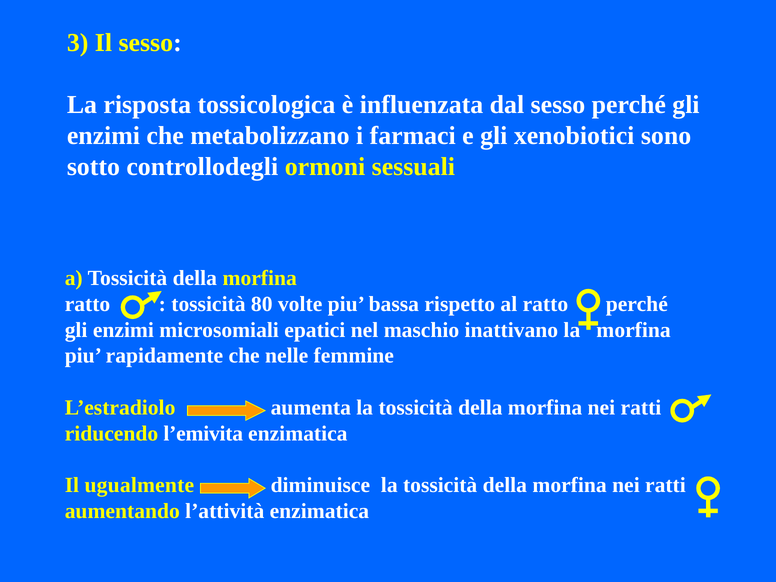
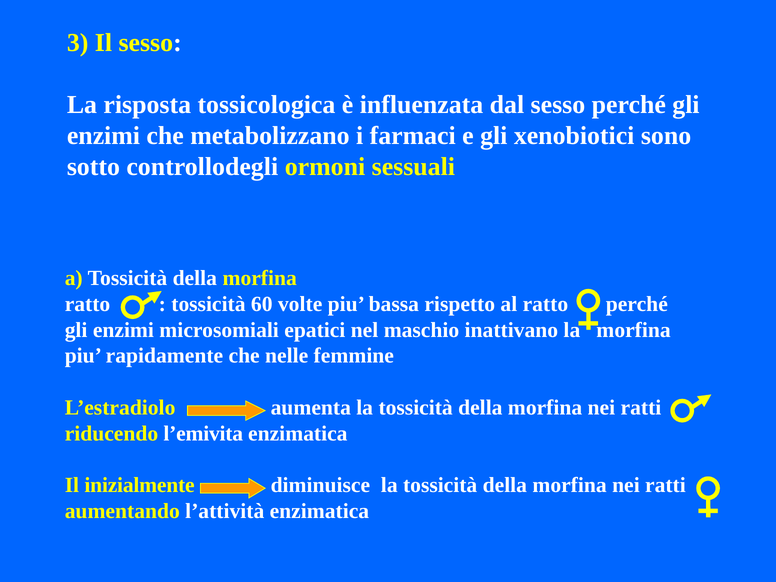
80: 80 -> 60 (262, 304)
ugualmente: ugualmente -> inizialmente (140, 485)
